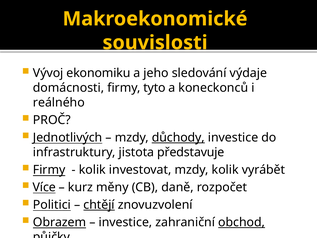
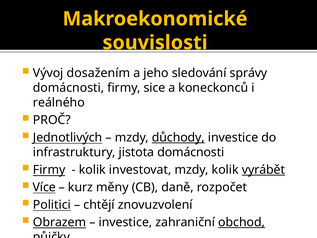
ekonomiku: ekonomiku -> dosažením (98, 73)
výdaje: výdaje -> správy (249, 73)
tyto: tyto -> sice (154, 88)
jistota představuje: představuje -> domácnosti (191, 152)
vyrábět underline: none -> present (263, 170)
chtějí underline: present -> none (99, 205)
